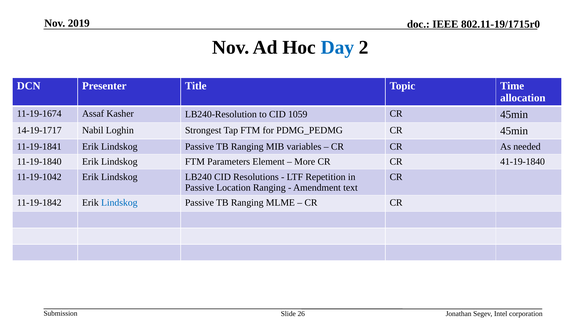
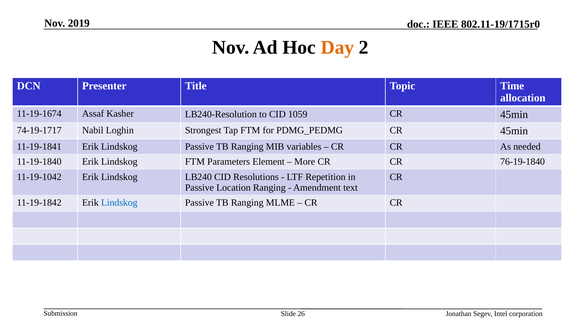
Day colour: blue -> orange (337, 47)
14-19-1717: 14-19-1717 -> 74-19-1717 (39, 130)
41-19-1840: 41-19-1840 -> 76-19-1840 (523, 162)
